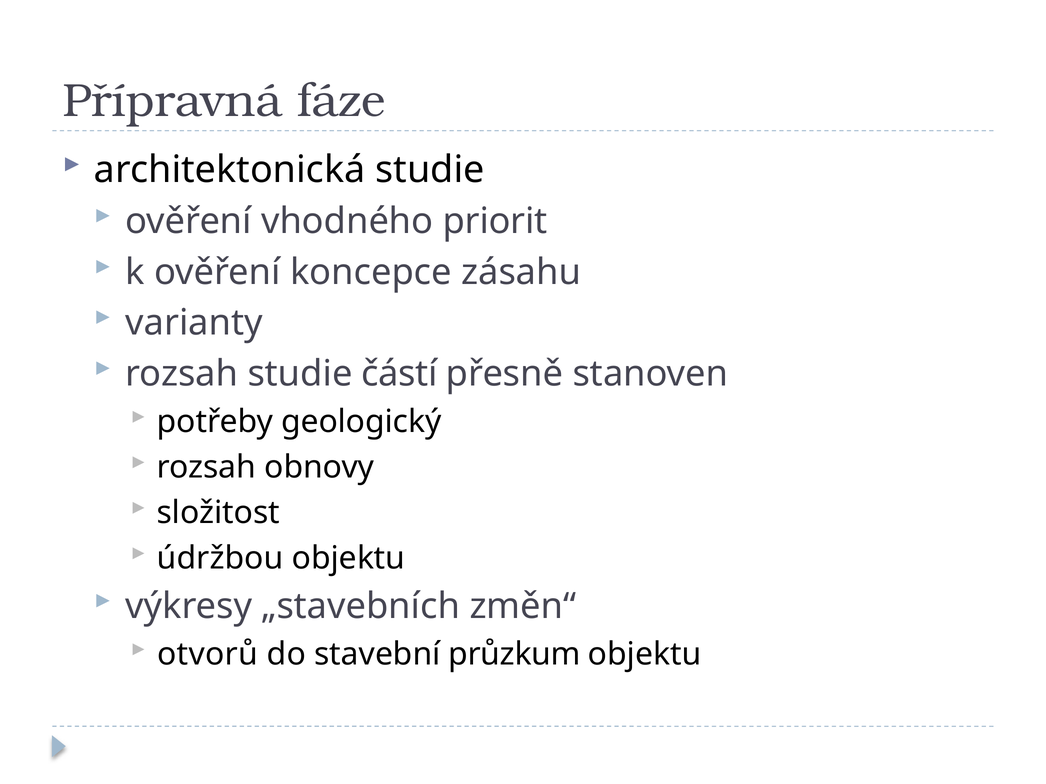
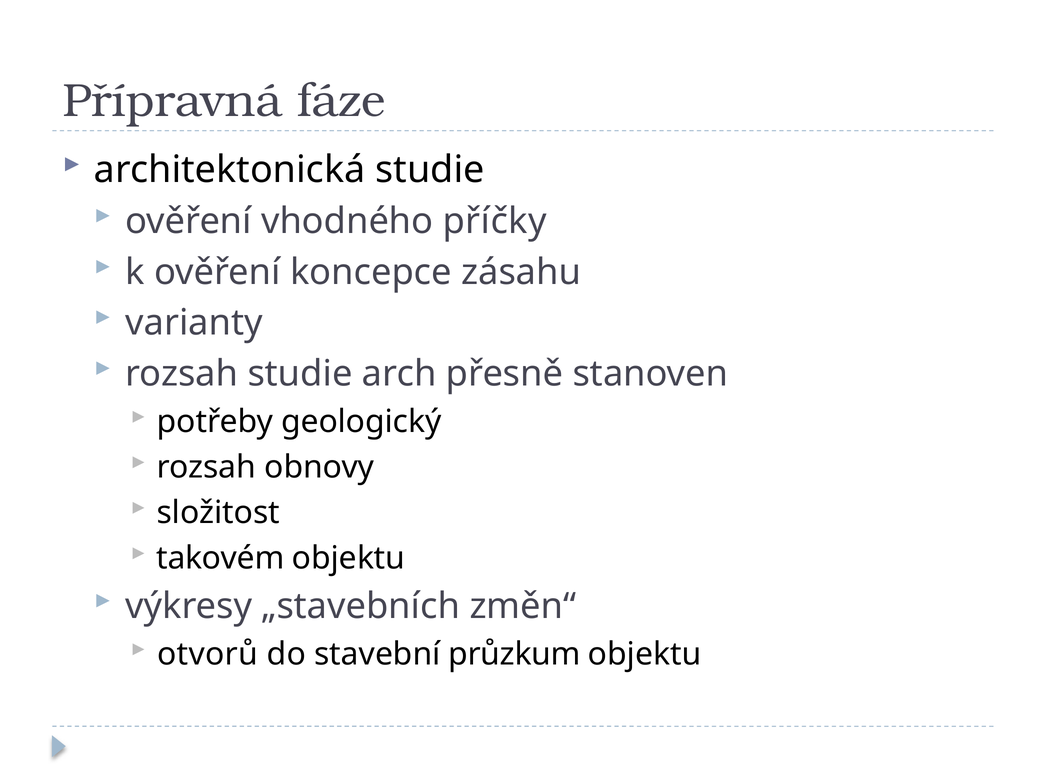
priorit: priorit -> příčky (495, 222)
částí: částí -> arch (399, 374)
údržbou: údržbou -> takovém (220, 558)
